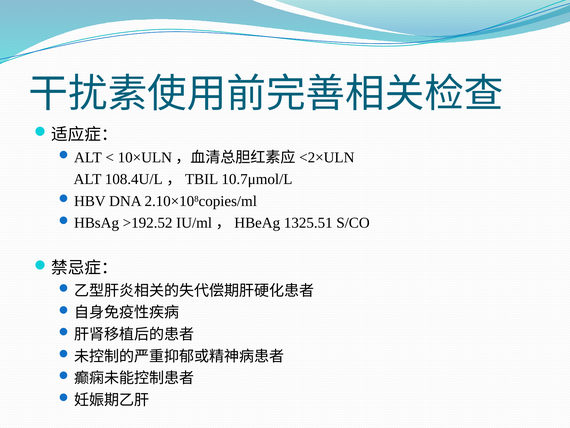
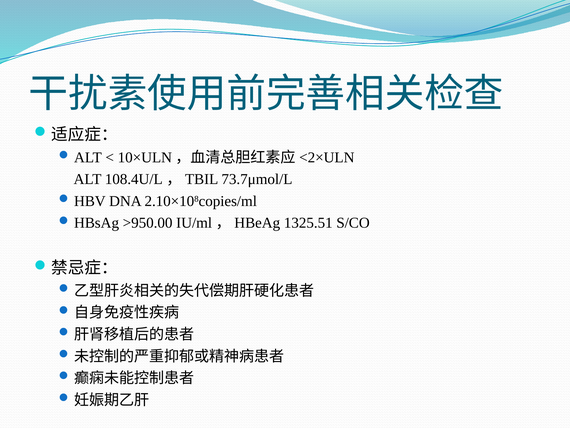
10.7μmol/L: 10.7μmol/L -> 73.7μmol/L (257, 179)
>192.52: >192.52 -> >950.00 (148, 223)
